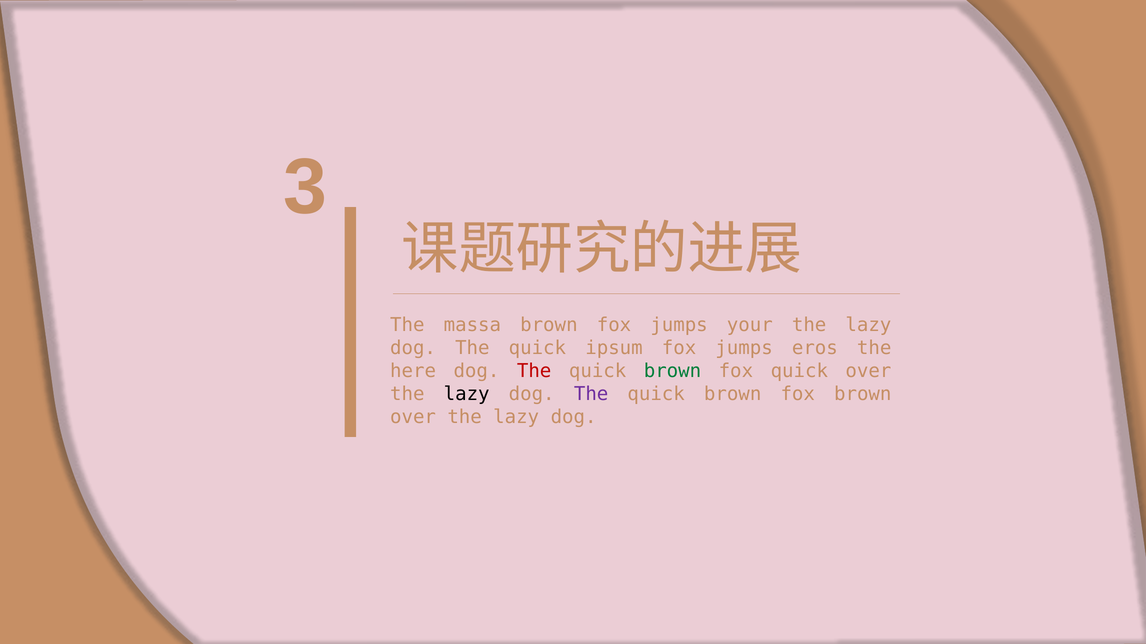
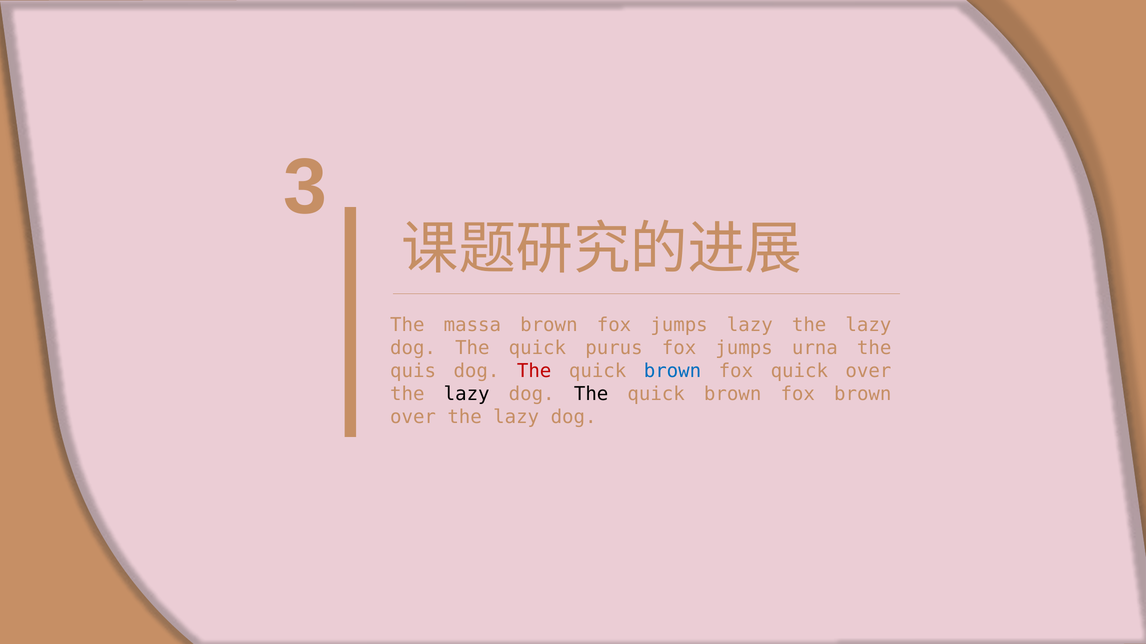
jumps your: your -> lazy (750, 326)
ipsum: ipsum -> purus (614, 348)
eros: eros -> urna (815, 348)
here: here -> quis (413, 371)
brown colour: green -> blue (672, 371)
The colour: purple -> black (591, 394)
